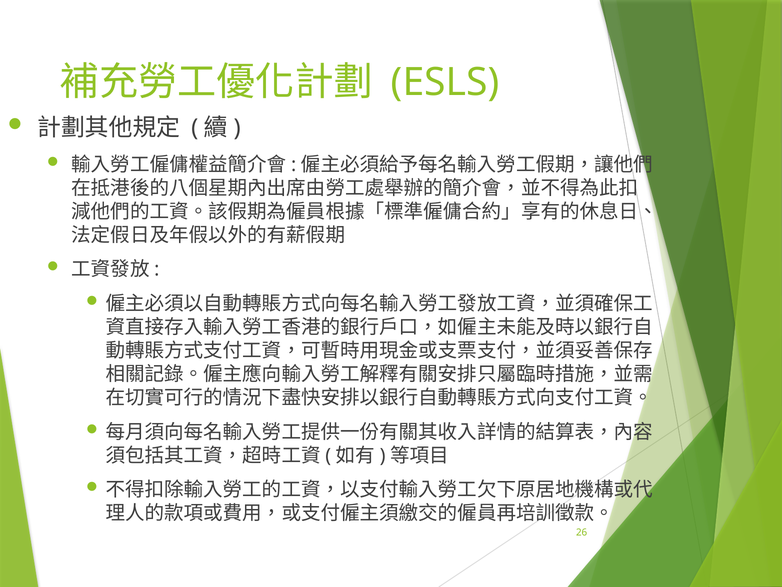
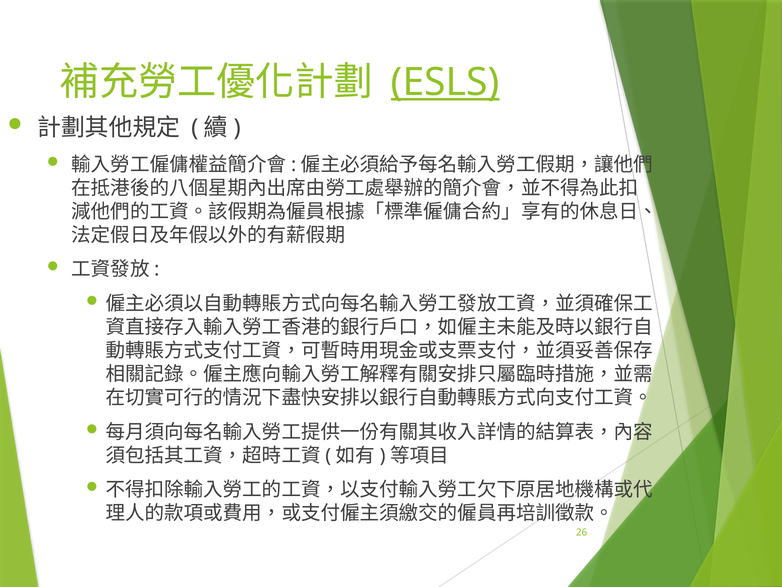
ESLS underline: none -> present (445, 82)
